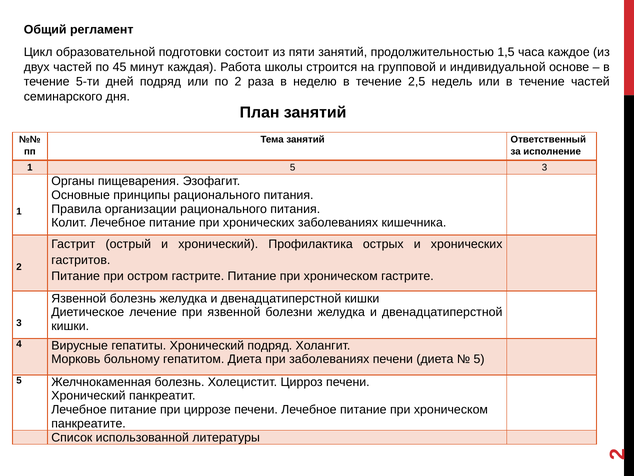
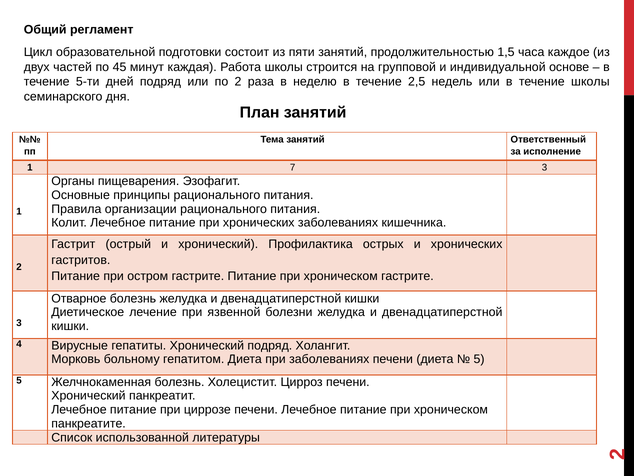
течение частей: частей -> школы (590, 82)
1 5: 5 -> 7 (293, 167)
Язвенной: Язвенной -> Отварное (79, 298)
